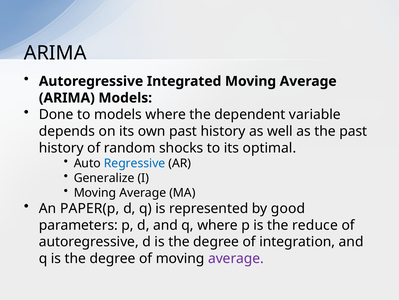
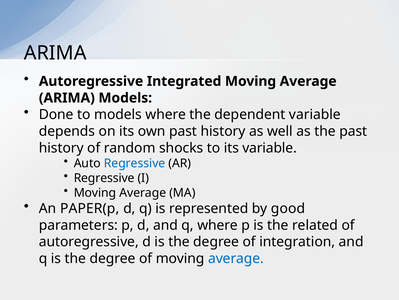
its optimal: optimal -> variable (270, 148)
Generalize: Generalize -> Regressive (104, 178)
reduce: reduce -> related (315, 225)
average colour: purple -> blue (236, 258)
